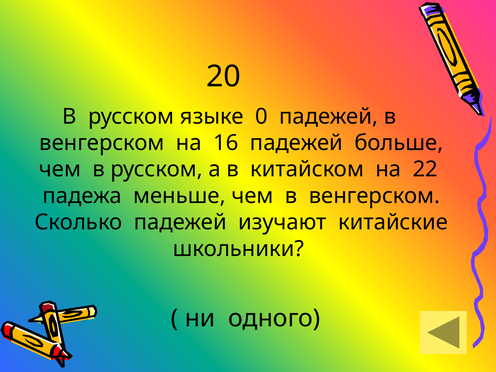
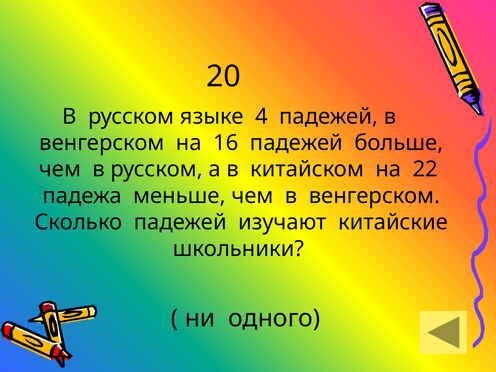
0: 0 -> 4 (261, 116)
